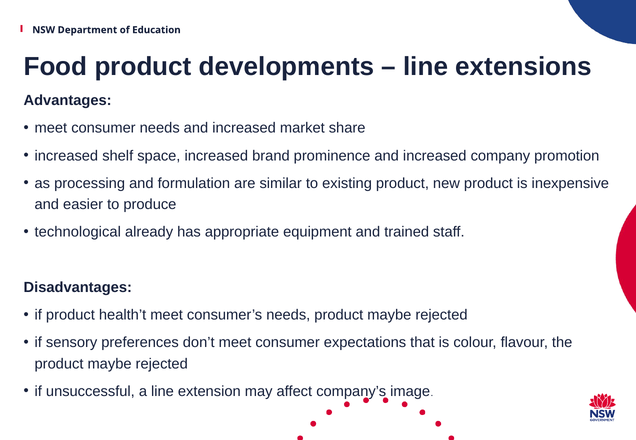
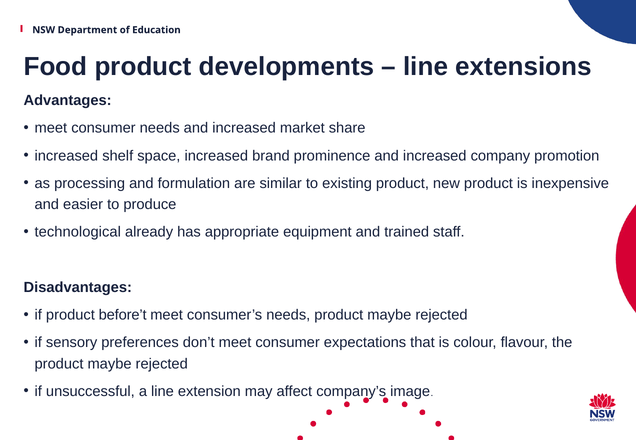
health’t: health’t -> before’t (123, 315)
